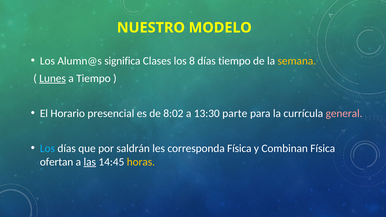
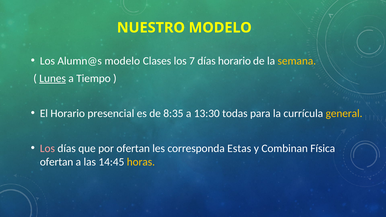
Alumn@s significa: significa -> modelo (122, 61)
8: 8 -> 7 (192, 61)
días tiempo: tiempo -> horario (234, 61)
8:02: 8:02 -> 8:35 (173, 113)
parte: parte -> todas (235, 113)
general colour: pink -> yellow (344, 113)
Los colour: light blue -> pink (47, 148)
por saldrán: saldrán -> ofertan (133, 148)
corresponda Física: Física -> Estas (239, 148)
las underline: present -> none (90, 162)
